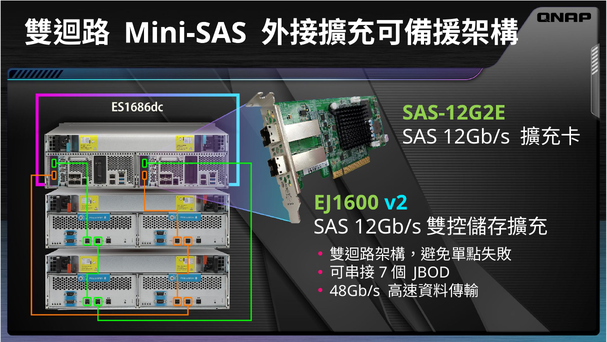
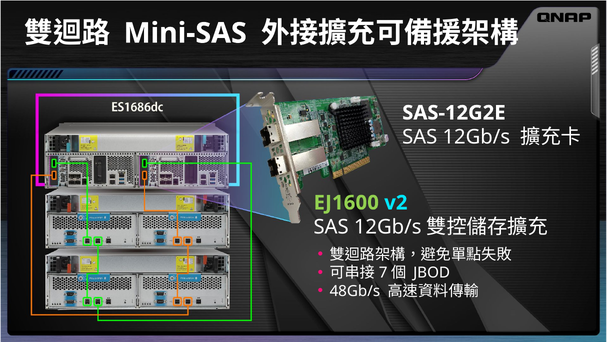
SAS-12G2E colour: light green -> white (454, 113)
